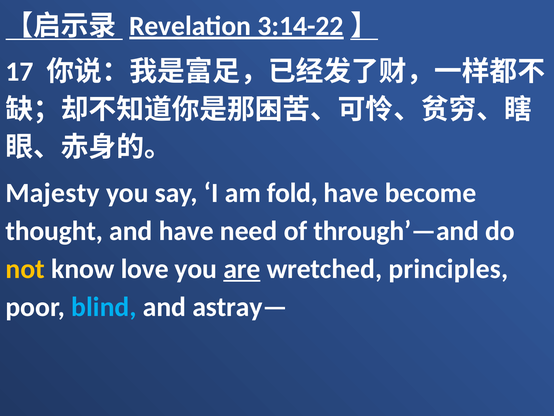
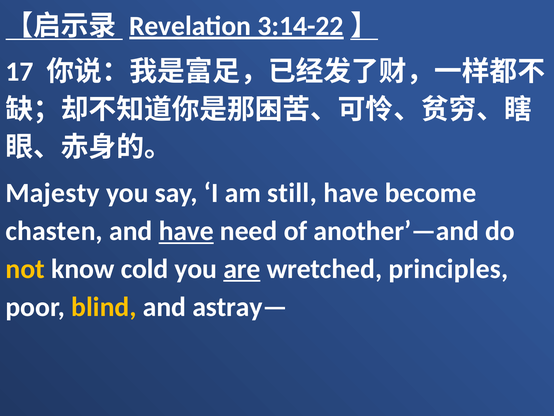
fold: fold -> still (292, 193)
thought: thought -> chasten (54, 231)
have underline: none -> present (186, 231)
through’—and: through’—and -> another’—and (396, 231)
love: love -> cold (145, 269)
blind colour: light blue -> yellow (104, 307)
